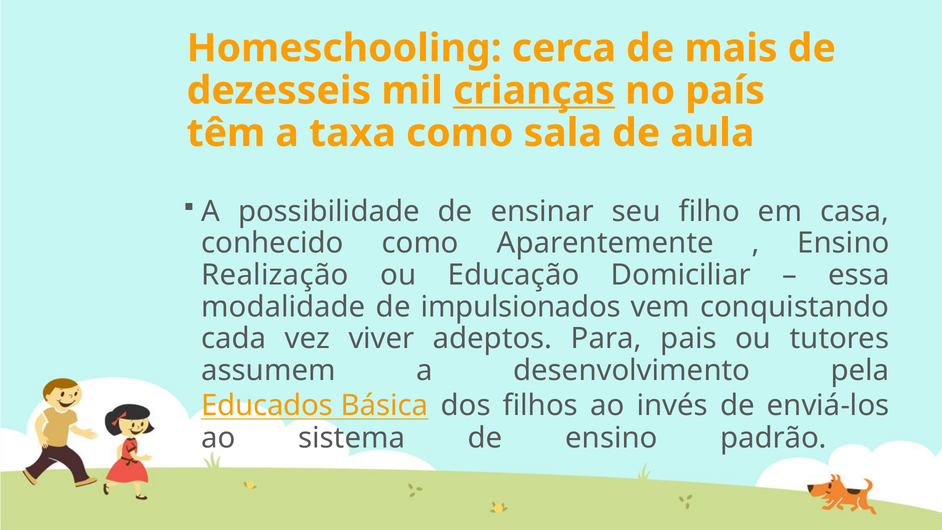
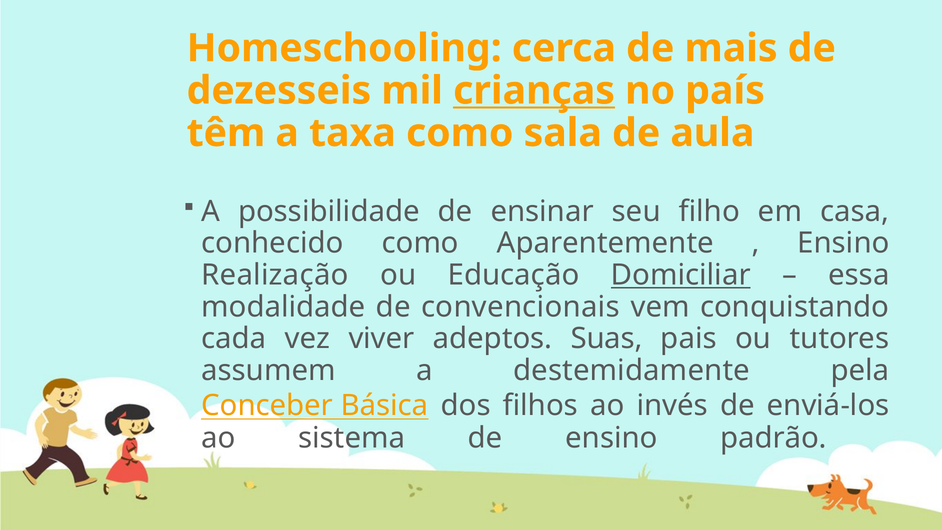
Domiciliar underline: none -> present (681, 275)
impulsionados: impulsionados -> convencionais (521, 307)
Para: Para -> Suas (607, 339)
desenvolvimento: desenvolvimento -> destemidamente (632, 370)
Educados: Educados -> Conceber (267, 406)
